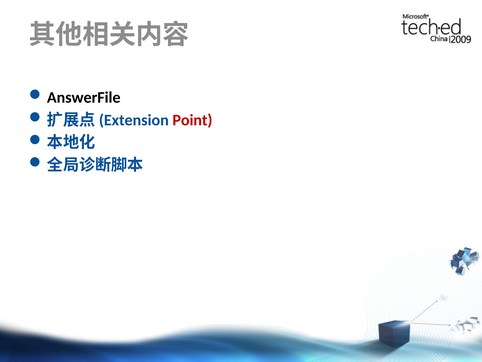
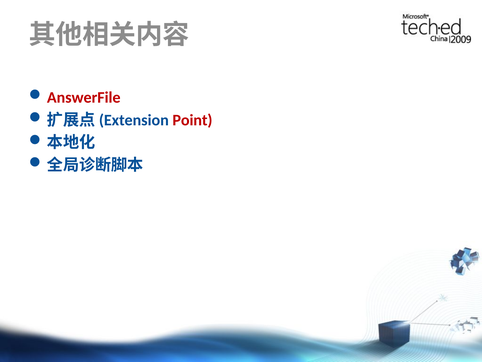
AnswerFile colour: black -> red (84, 97)
